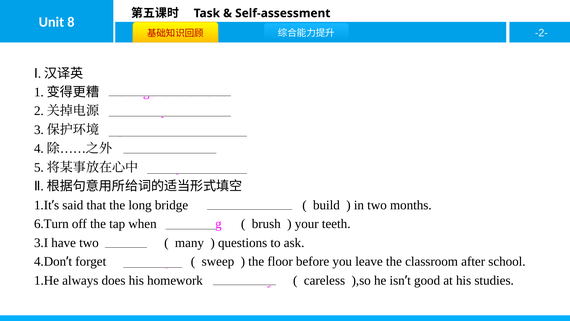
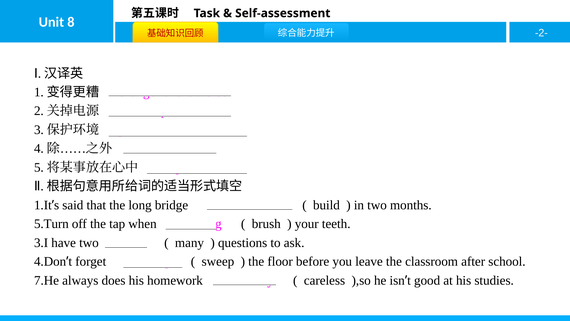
6.Turn: 6.Turn -> 5.Turn (51, 224)
1.He: 1.He -> 7.He (46, 280)
